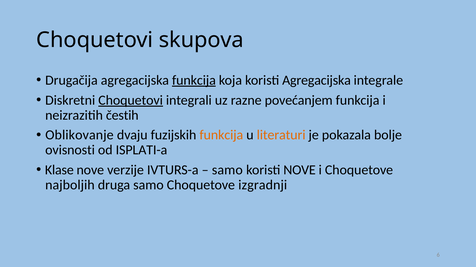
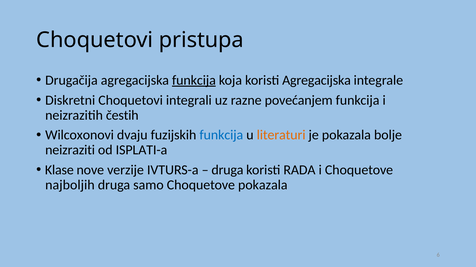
skupova: skupova -> pristupa (201, 40)
Choquetovi underline: present -> none (131, 100)
Oblikovanje: Oblikovanje -> Wilcoxonovi (80, 135)
funkcija colour: orange -> blue (221, 135)
ovisnosti: ovisnosti -> neizraziti (70, 150)
samo: samo -> druga (227, 170)
koristi NOVE: NOVE -> RADA (299, 170)
Choquetove izgradnji: izgradnji -> pokazala (263, 185)
